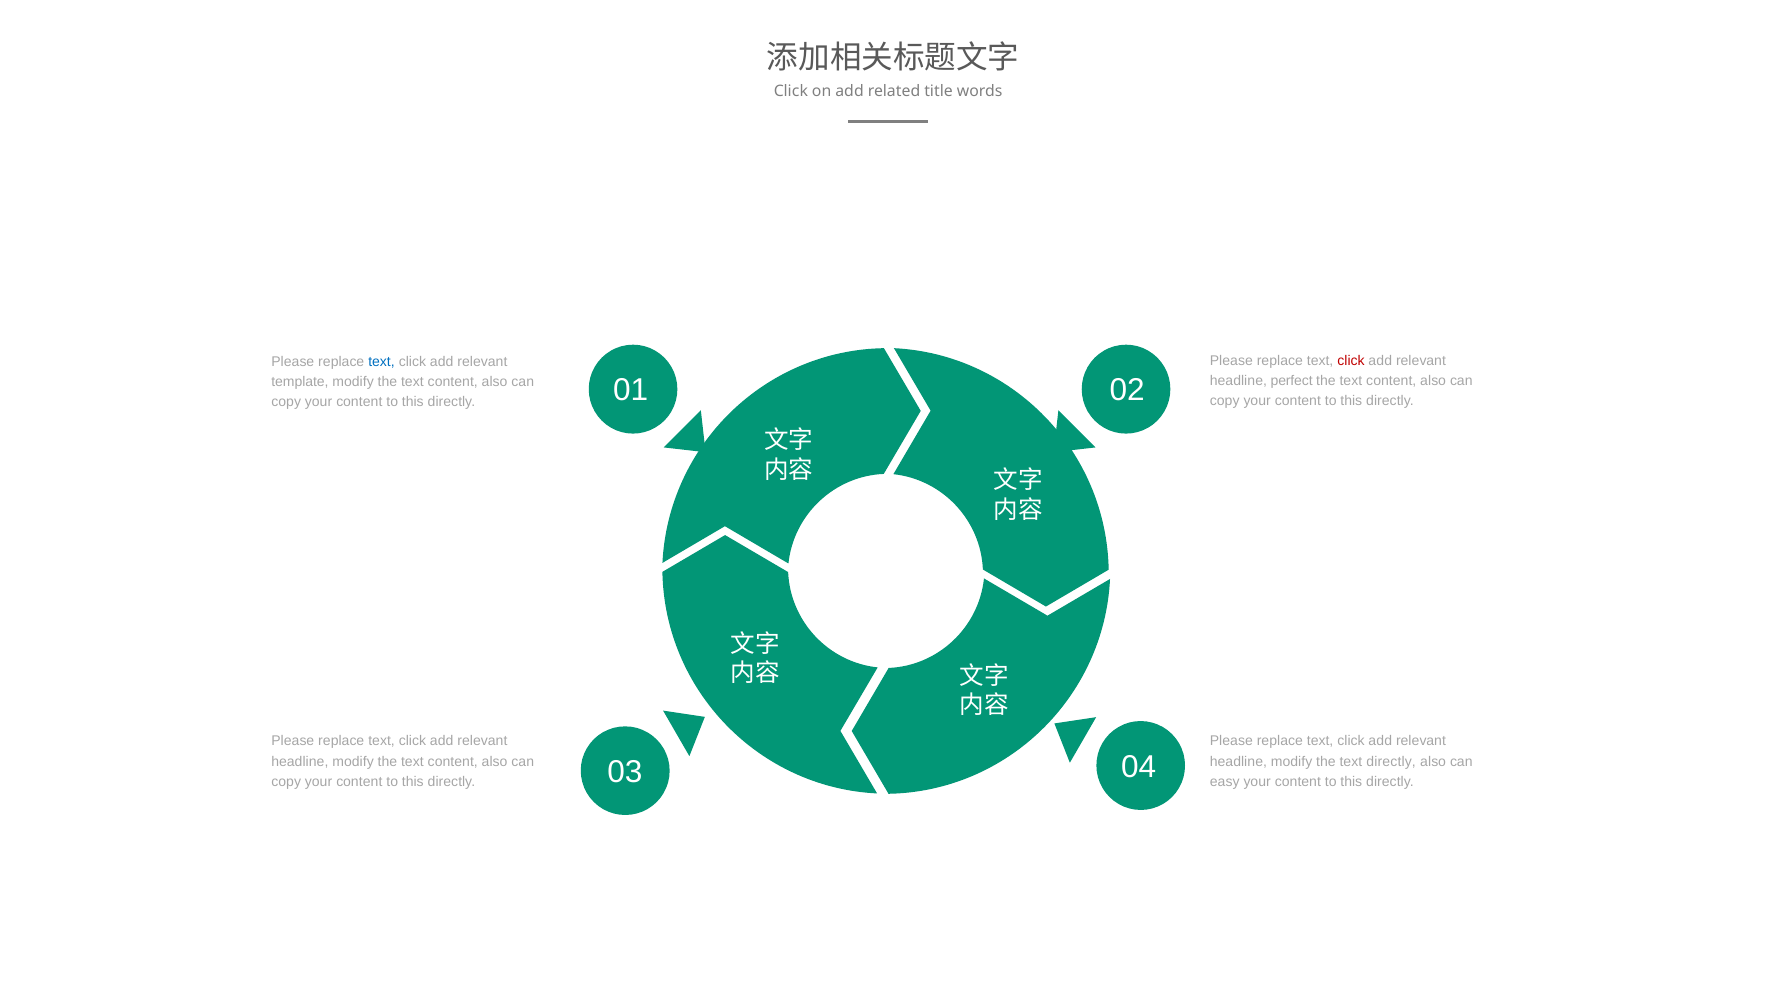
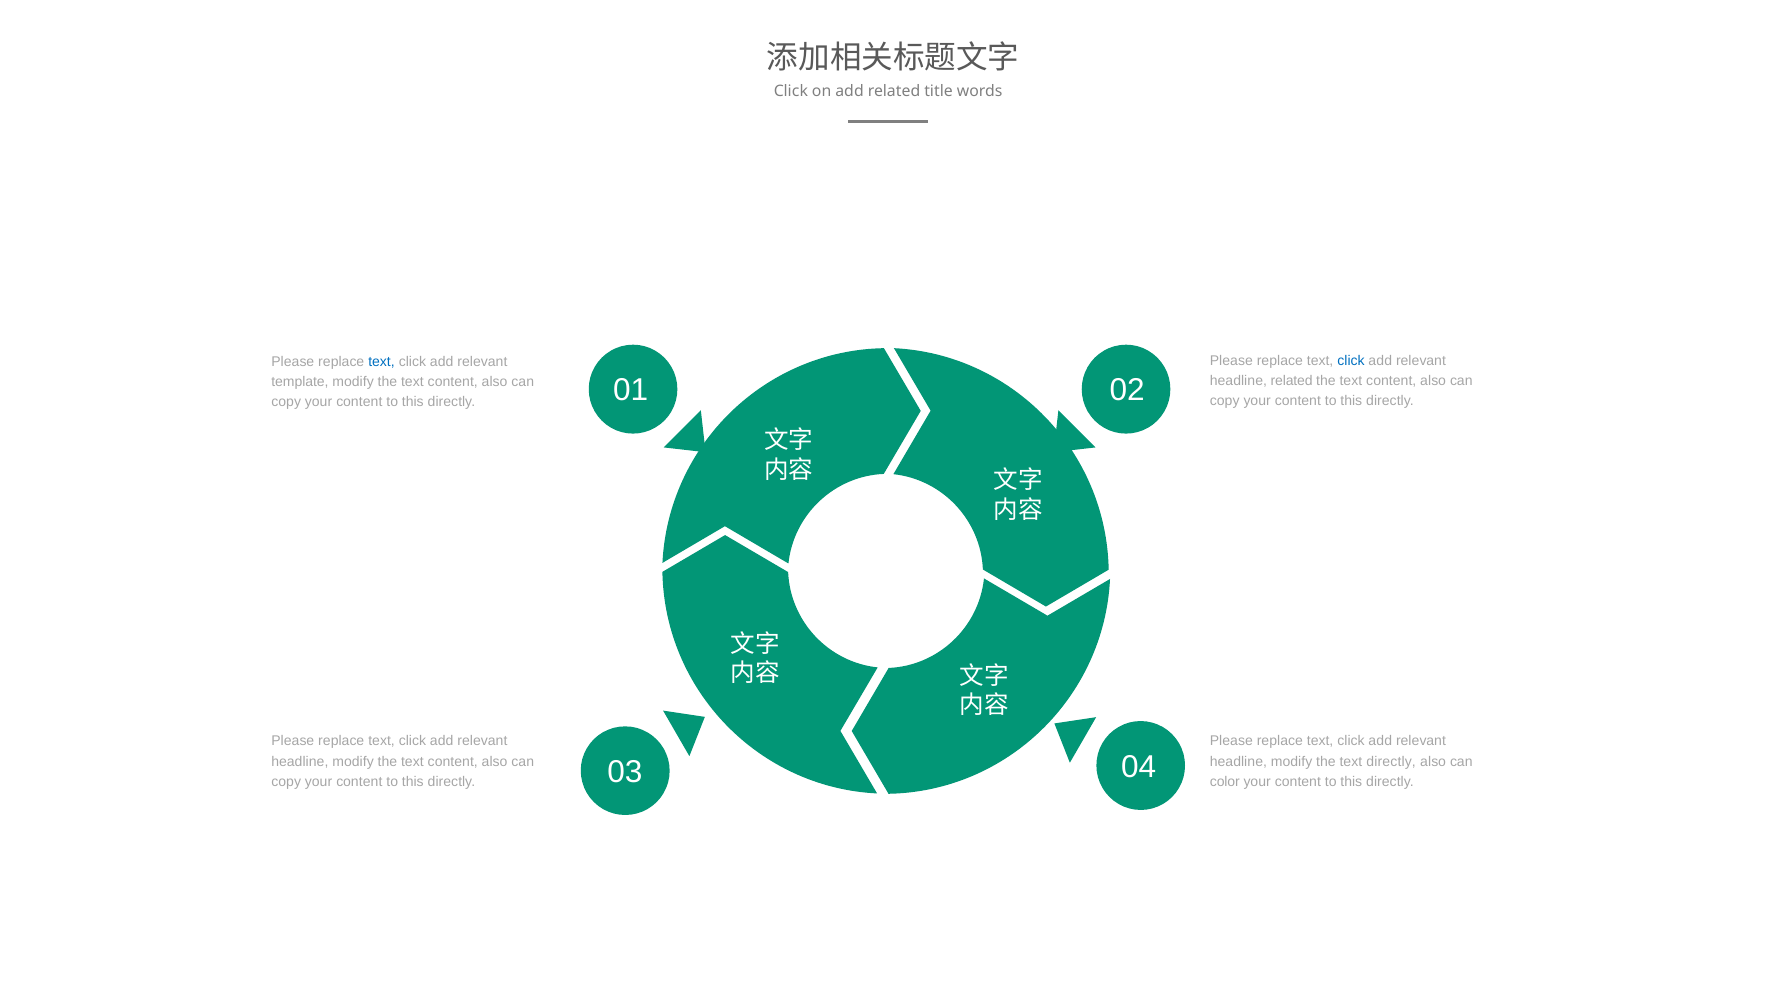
click colour: red -> blue (1351, 361)
headline perfect: perfect -> related (1292, 381)
easy: easy -> color (1225, 782)
